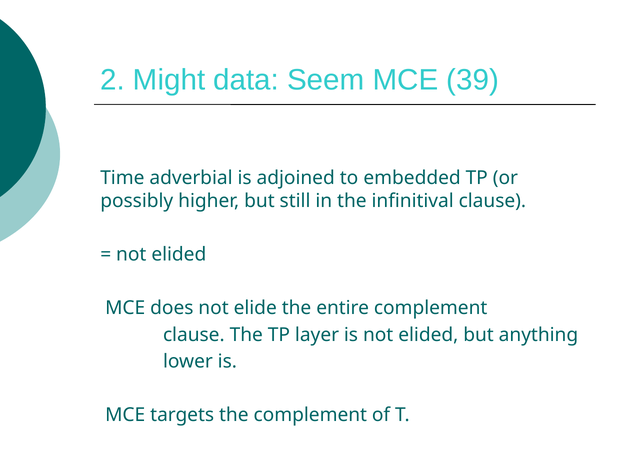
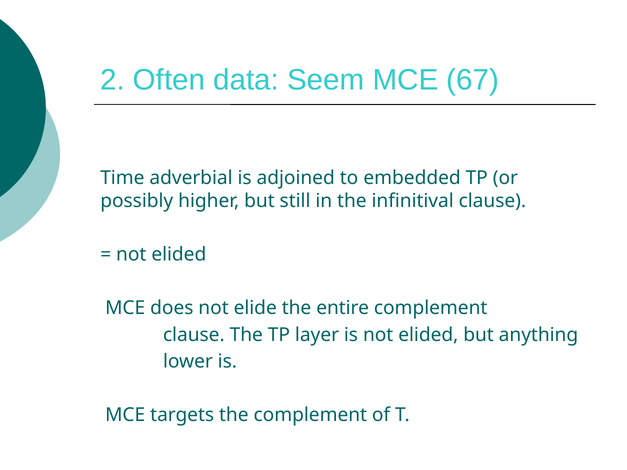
Might: Might -> Often (169, 80)
39: 39 -> 67 (473, 80)
